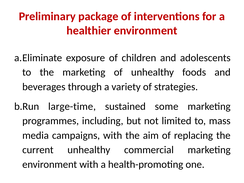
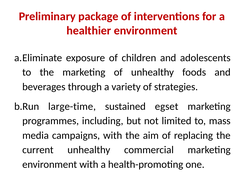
some: some -> egset (167, 106)
